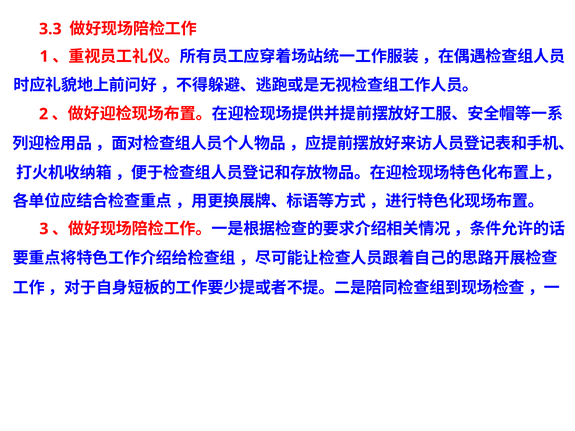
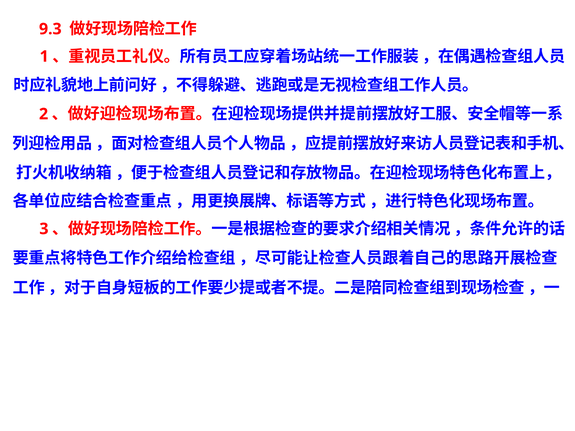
3.3: 3.3 -> 9.3 (50, 29)
